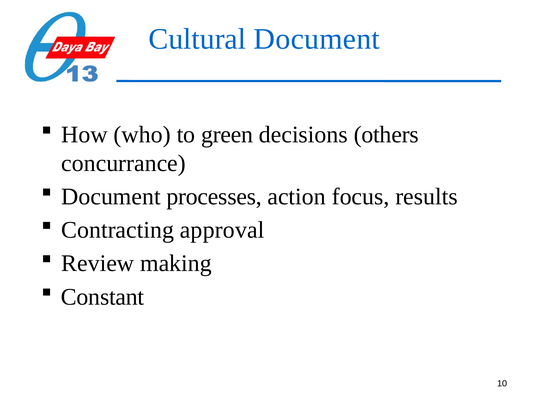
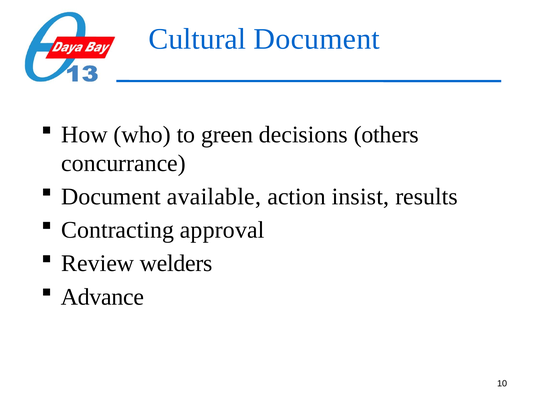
processes: processes -> available (214, 197)
focus: focus -> insist (360, 197)
making: making -> welders (176, 264)
Constant: Constant -> Advance (103, 297)
